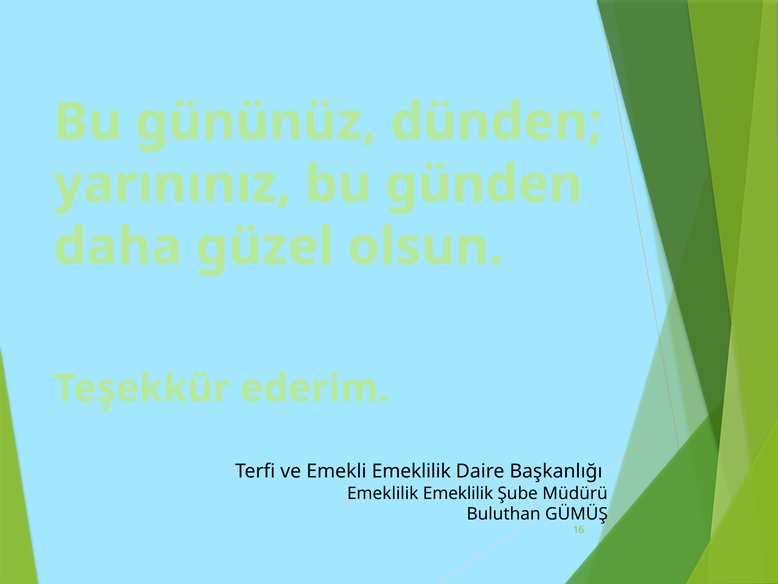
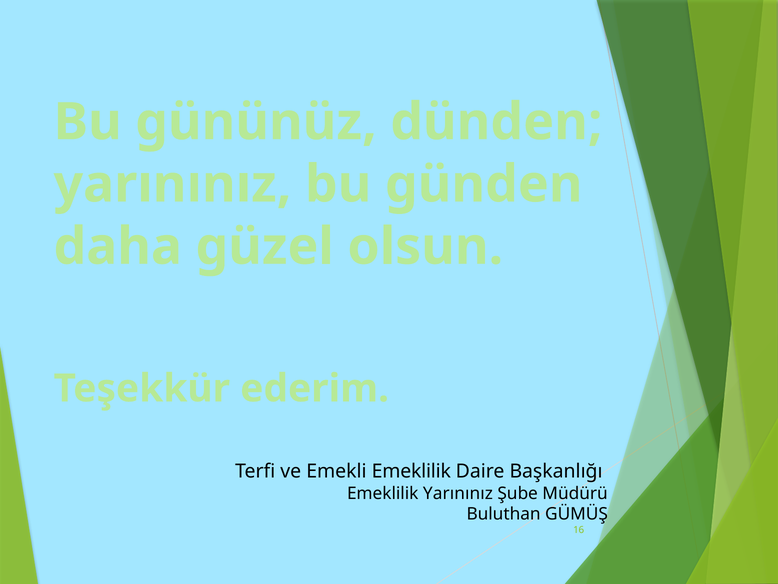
Emeklilik Emeklilik: Emeklilik -> Yarınınız (458, 493)
